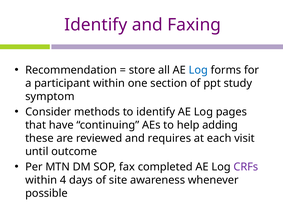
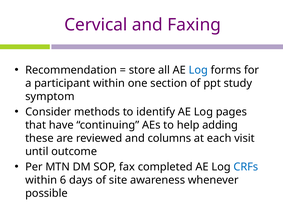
Identify: Identify -> Cervical (96, 25)
requires: requires -> columns (169, 138)
CRFs colour: purple -> blue (246, 167)
4: 4 -> 6 (63, 180)
